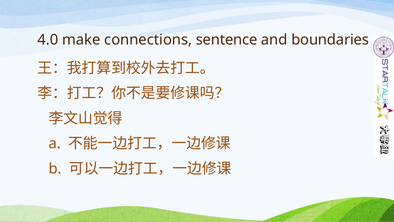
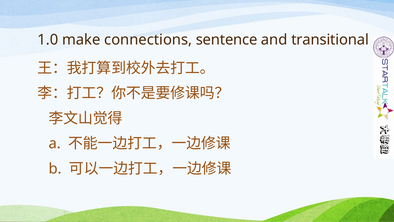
4.0: 4.0 -> 1.0 (48, 40)
boundaries: boundaries -> transitional (330, 40)
